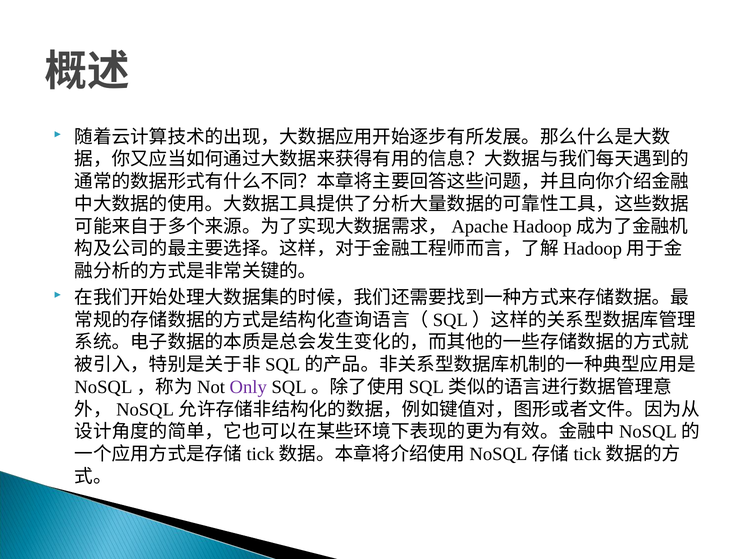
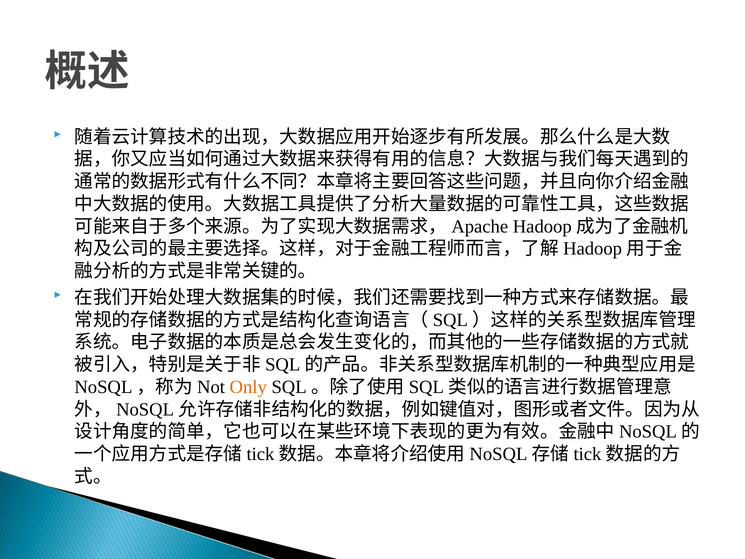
Only colour: purple -> orange (248, 387)
